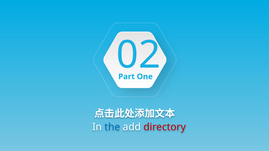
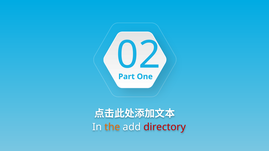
the colour: blue -> orange (112, 127)
